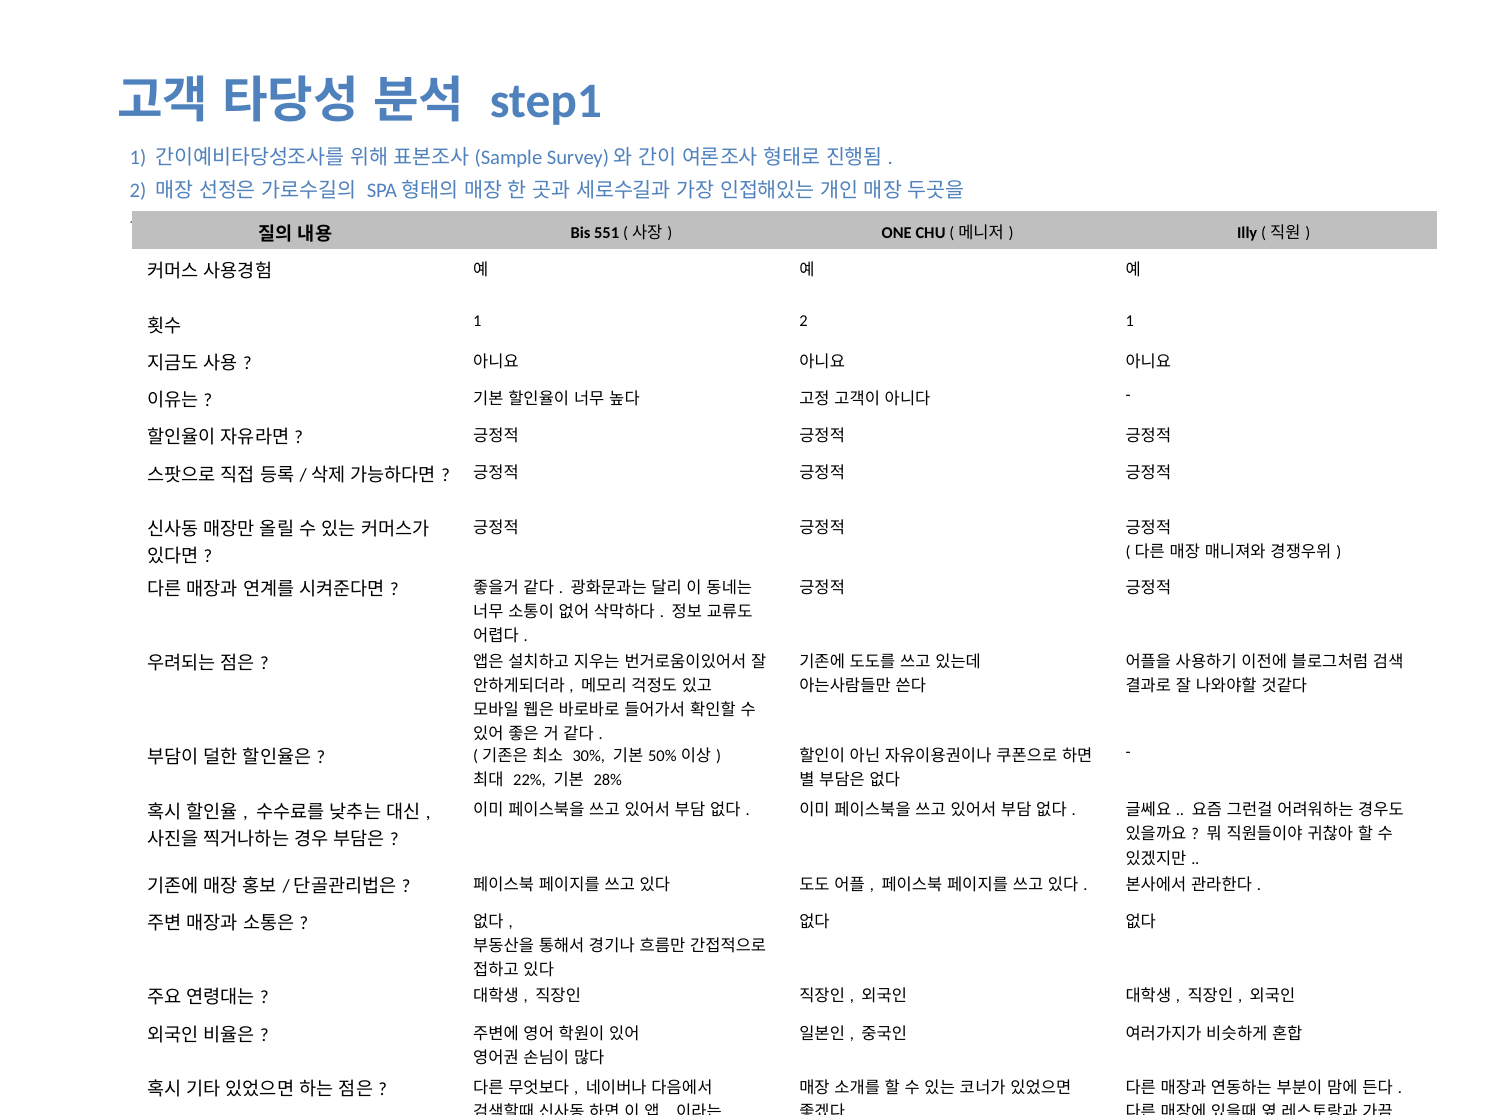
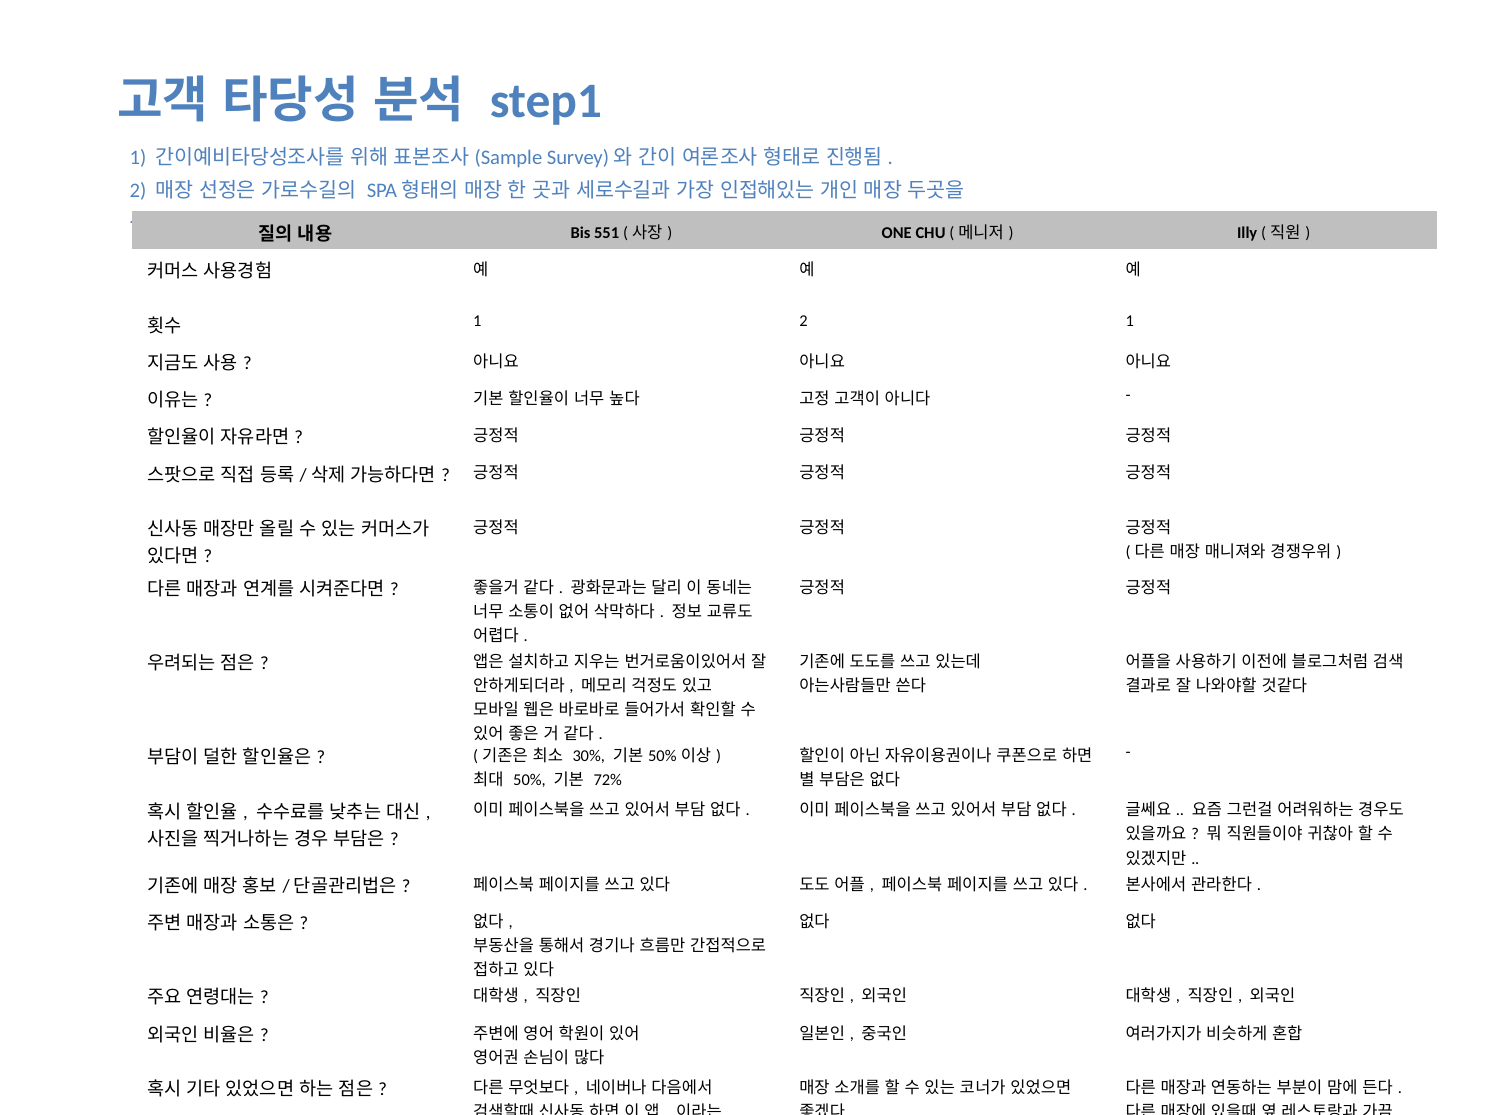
22%: 22% -> 50% (529, 780)
28%: 28% -> 72% (608, 780)
